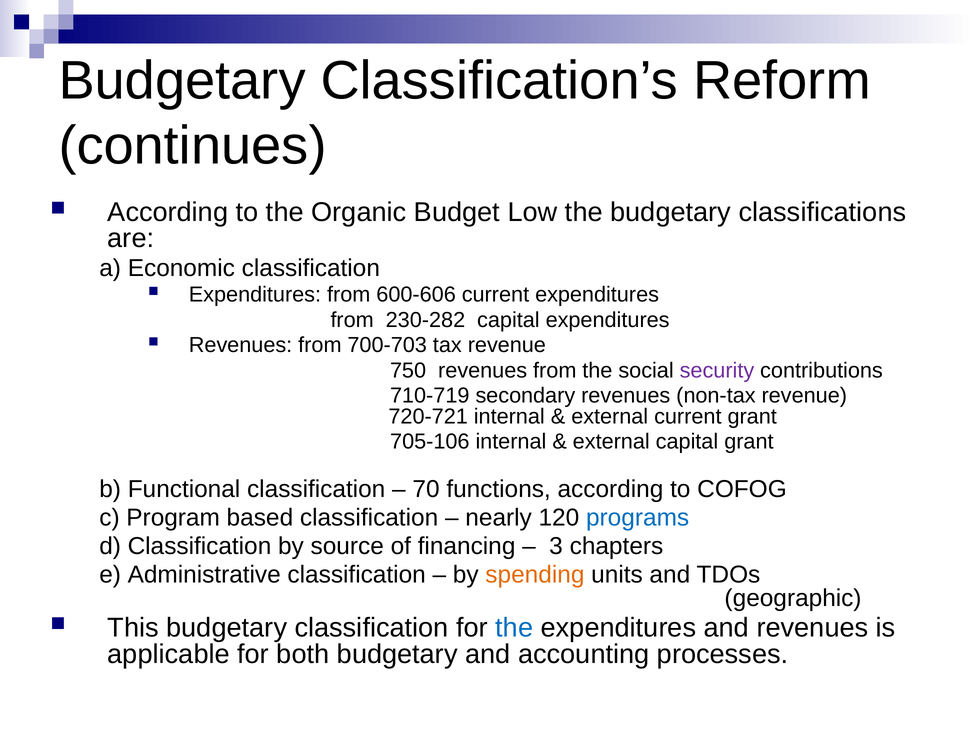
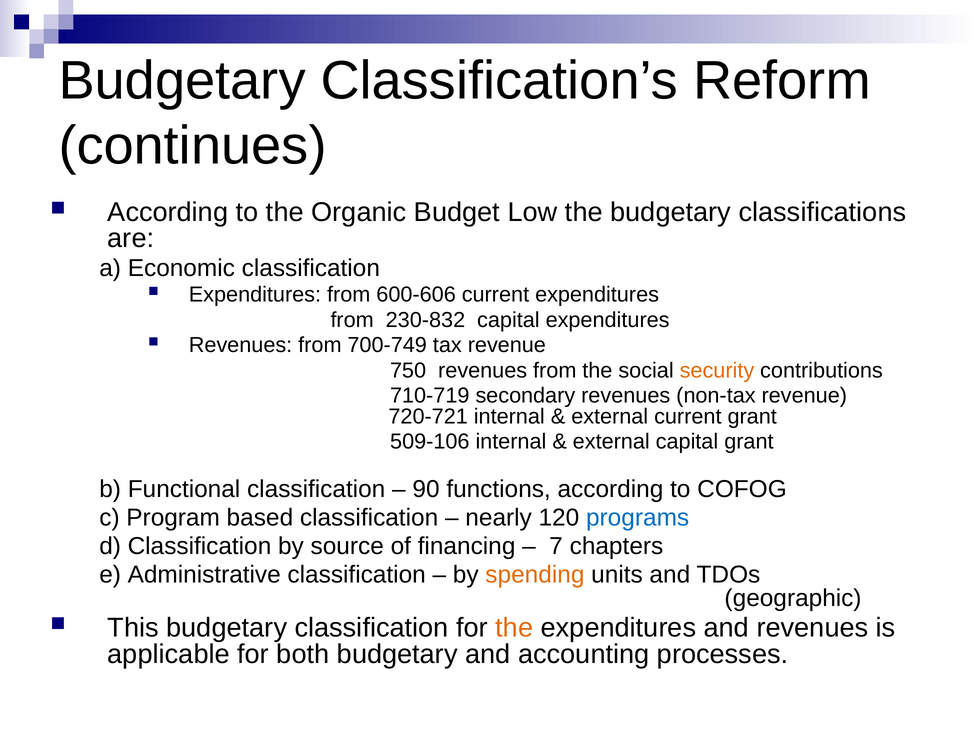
230-282: 230-282 -> 230-832 (425, 320)
700-703: 700-703 -> 700-749 (387, 345)
security colour: purple -> orange (717, 370)
705-106: 705-106 -> 509-106 (430, 441)
70: 70 -> 90 (426, 489)
3: 3 -> 7 (556, 546)
the colour: blue -> orange (514, 628)
